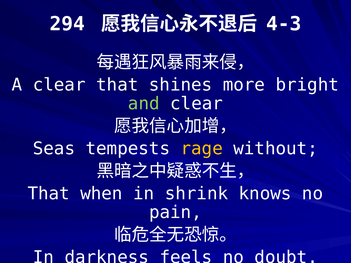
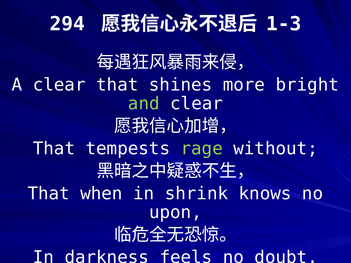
4-3: 4-3 -> 1-3 (284, 24)
Seas: Seas -> That (54, 149)
rage colour: yellow -> light green (202, 149)
pain: pain -> upon (175, 213)
